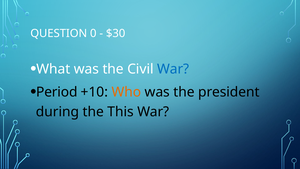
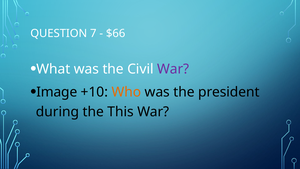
0: 0 -> 7 (93, 33)
$30: $30 -> $66 (116, 33)
War colour: blue -> purple (173, 69)
Period: Period -> Image (57, 92)
